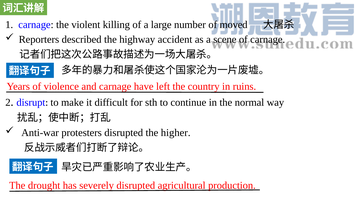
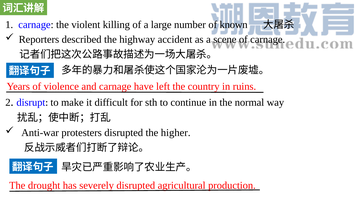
moved: moved -> known (234, 25)
